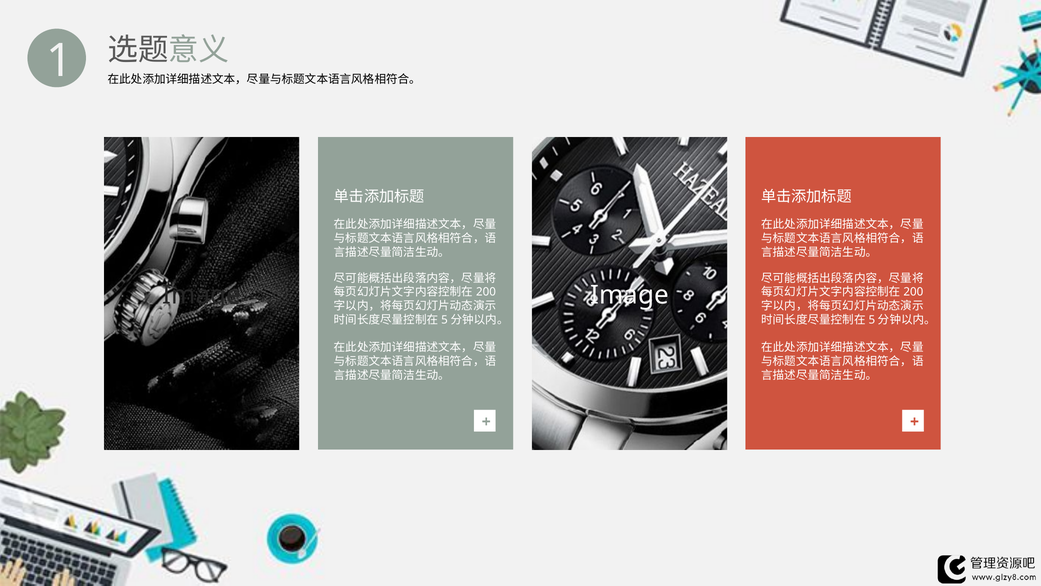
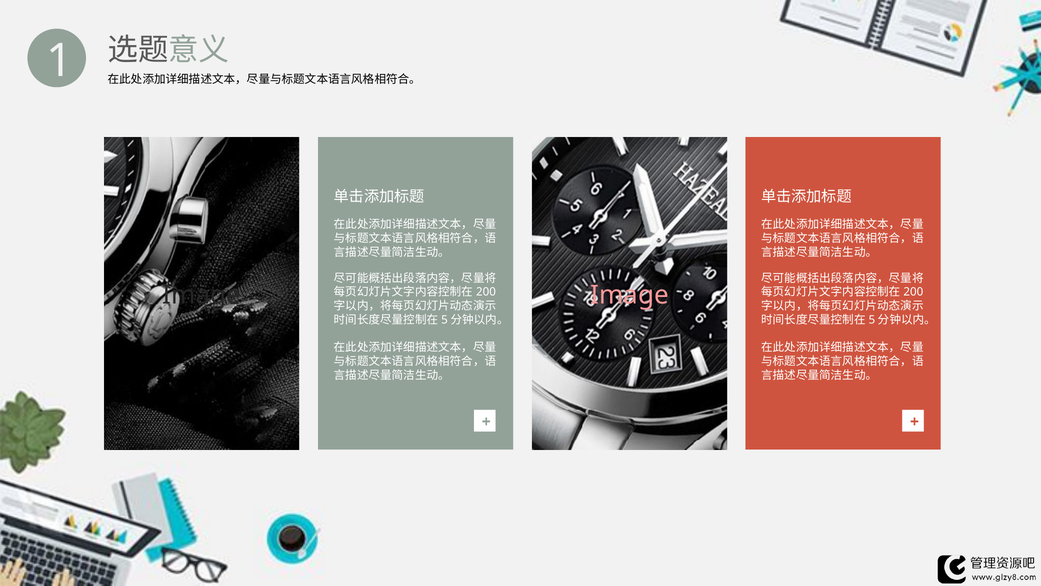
Image colour: white -> pink (630, 295)
